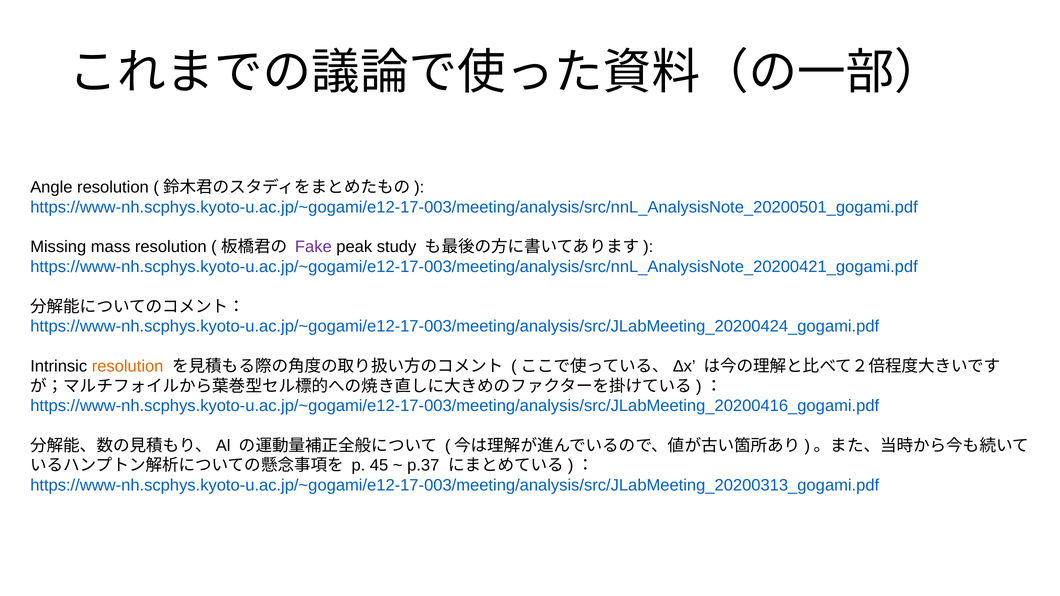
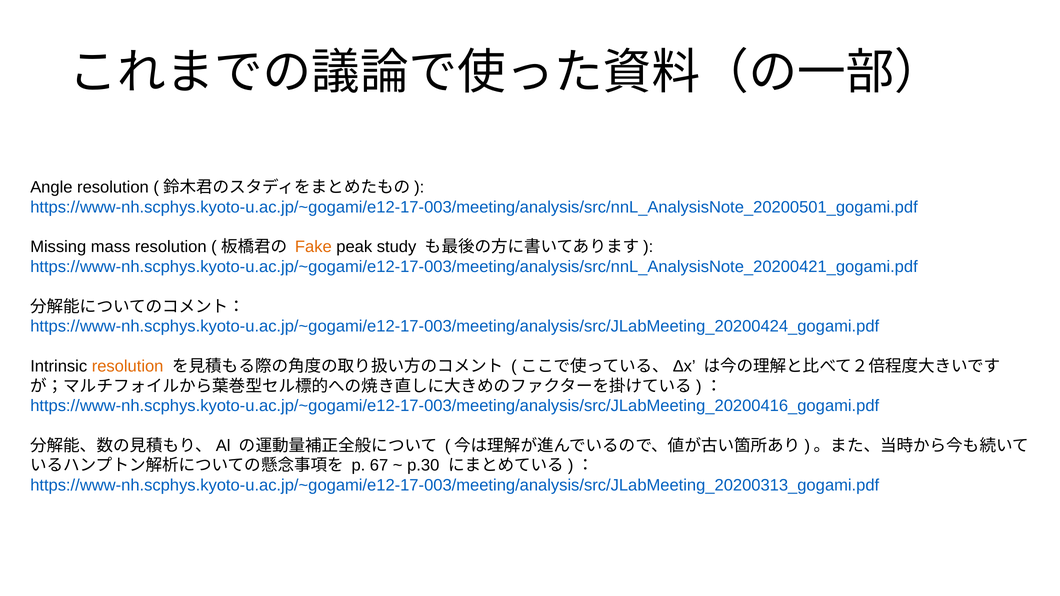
Fake colour: purple -> orange (313, 247)
45: 45 -> 67 (379, 466)
p.37: p.37 -> p.30 (423, 466)
